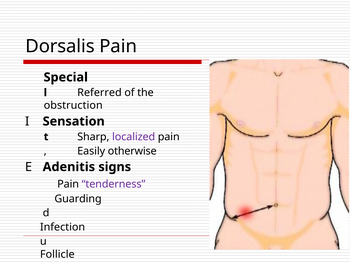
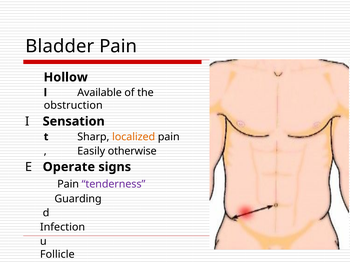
Dorsalis: Dorsalis -> Bladder (60, 46)
Special: Special -> Hollow (66, 77)
Referred: Referred -> Available (100, 93)
localized colour: purple -> orange (134, 137)
Adenitis: Adenitis -> Operate (69, 167)
